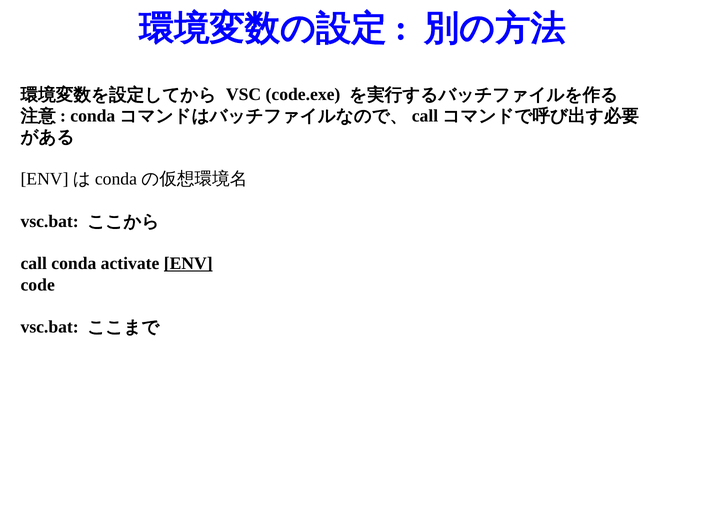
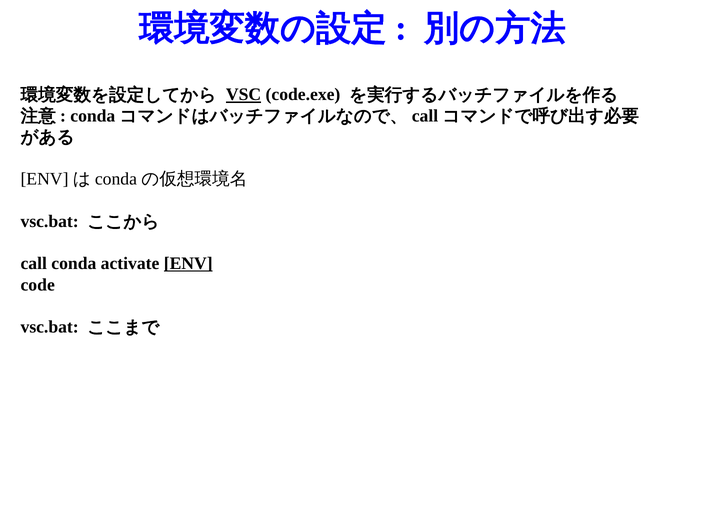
VSC underline: none -> present (244, 95)
